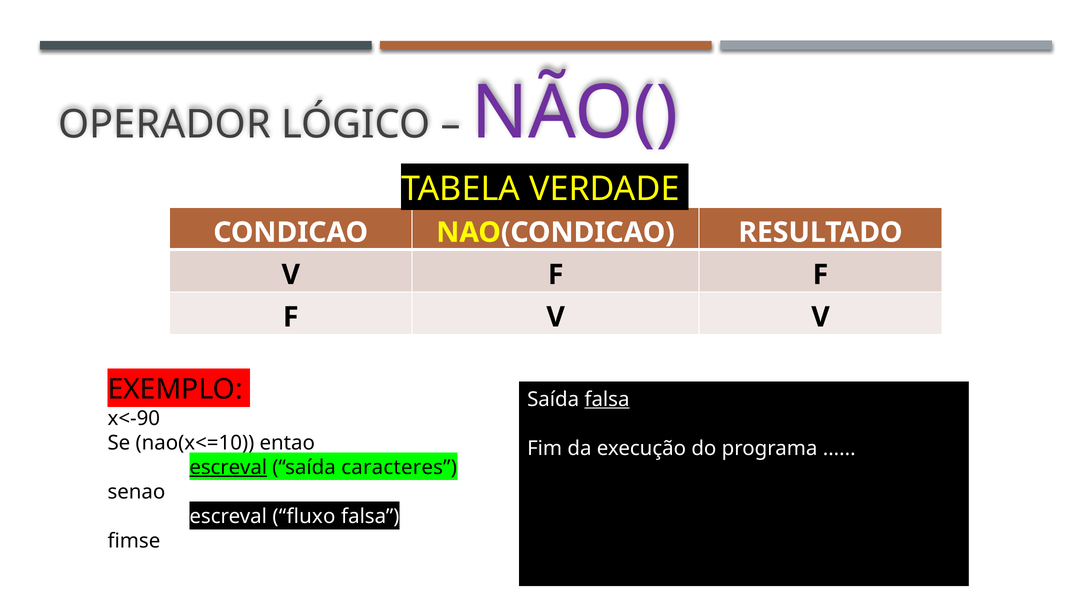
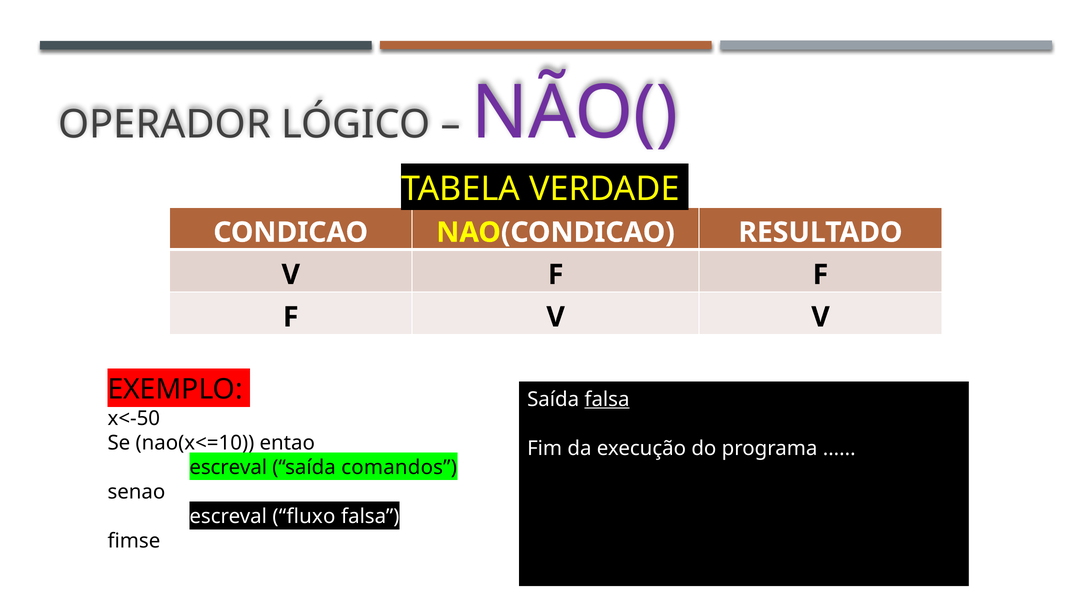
x<-90: x<-90 -> x<-50 (134, 418)
escreval underline: present -> none (228, 468)
caracteres: caracteres -> comandos (399, 468)
